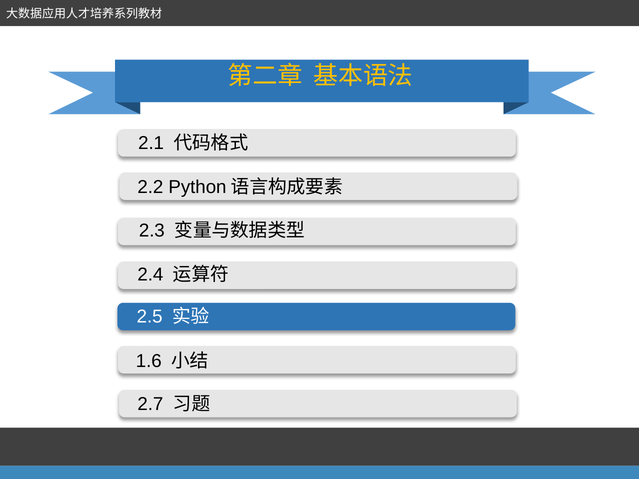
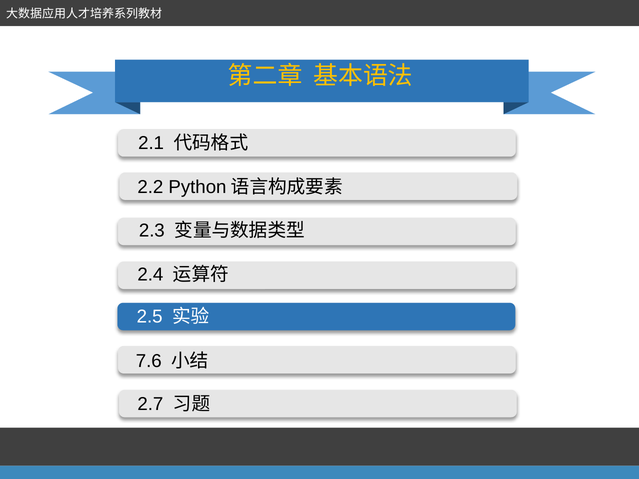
1.6: 1.6 -> 7.6 (149, 361)
